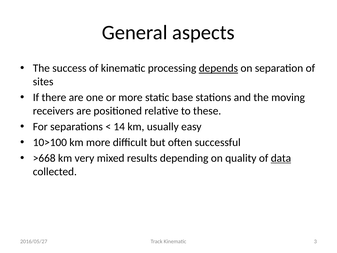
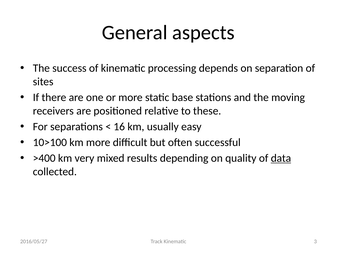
depends underline: present -> none (218, 68)
14: 14 -> 16 (119, 127)
>668: >668 -> >400 (44, 158)
